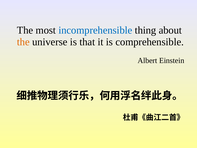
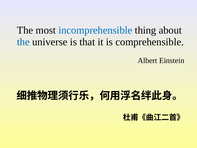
the colour: orange -> blue (23, 42)
